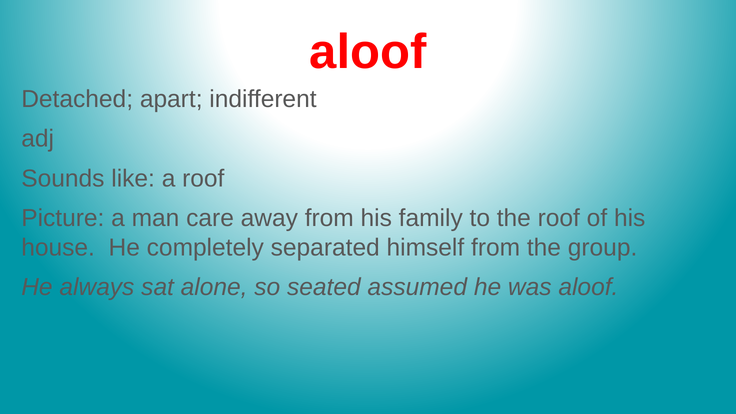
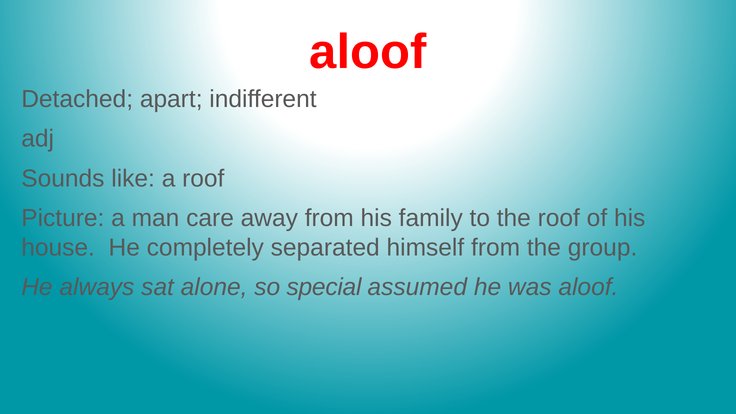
seated: seated -> special (324, 287)
